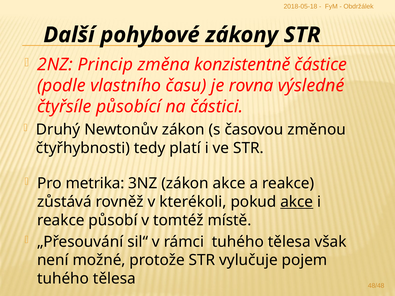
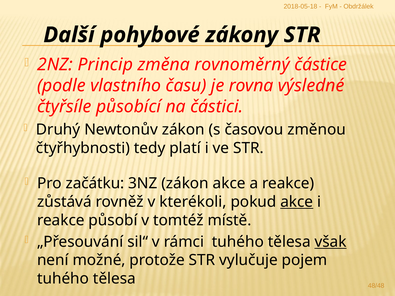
konzistentně: konzistentně -> rovnoměrný (242, 65)
metrika: metrika -> začátku (95, 184)
však underline: none -> present (331, 242)
